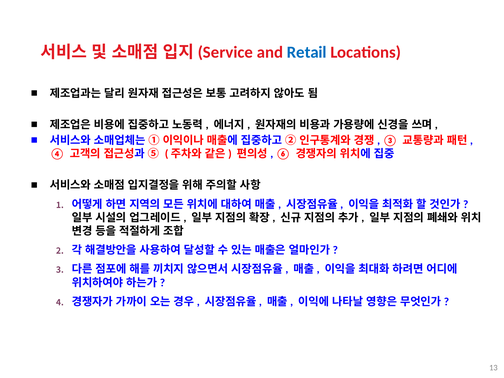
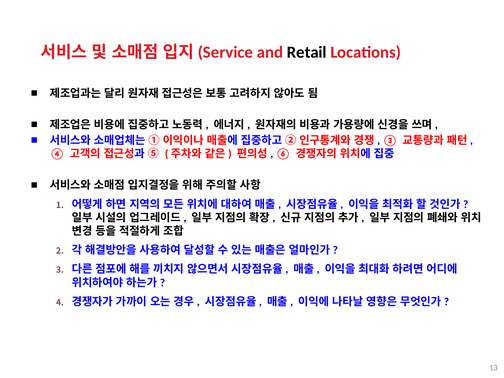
Retail colour: blue -> black (307, 52)
